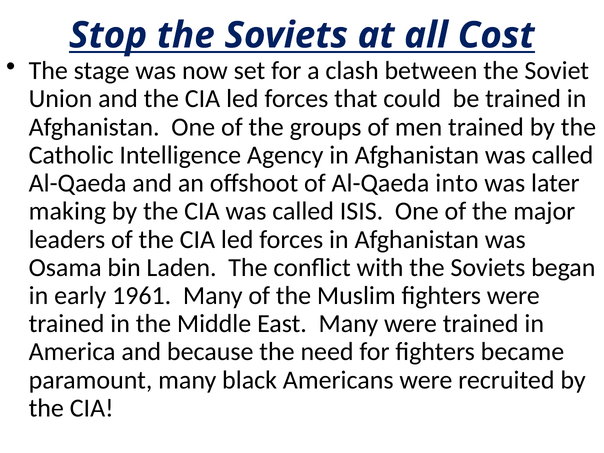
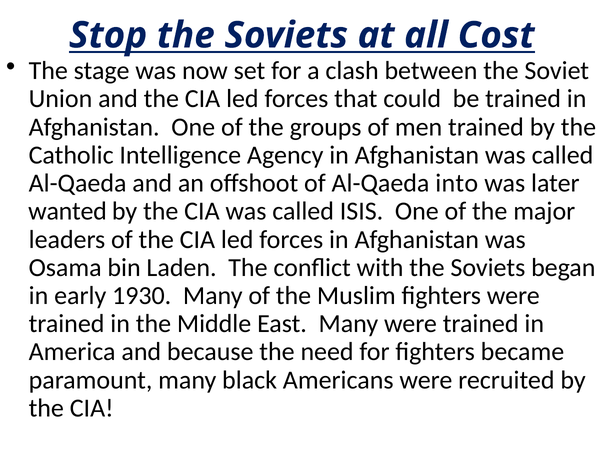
making: making -> wanted (68, 211)
1961: 1961 -> 1930 (142, 296)
